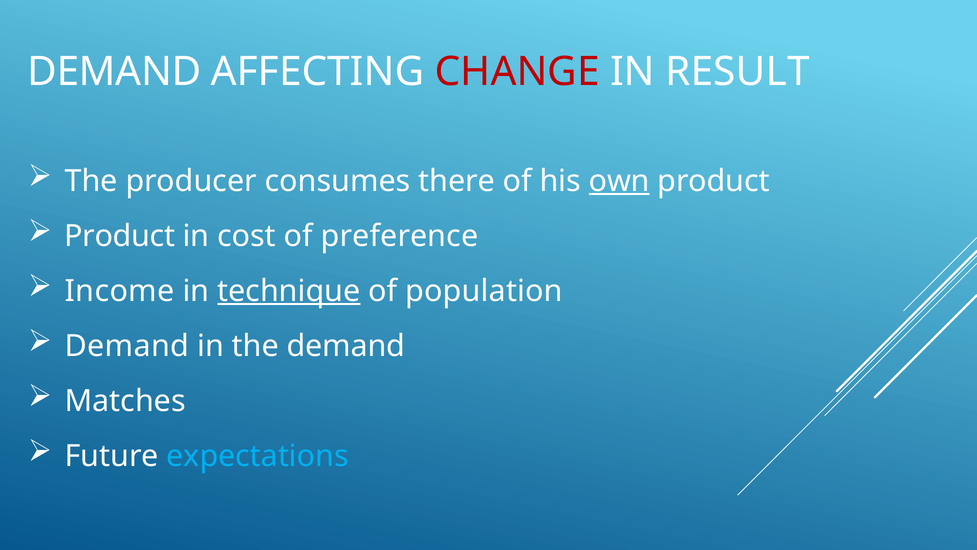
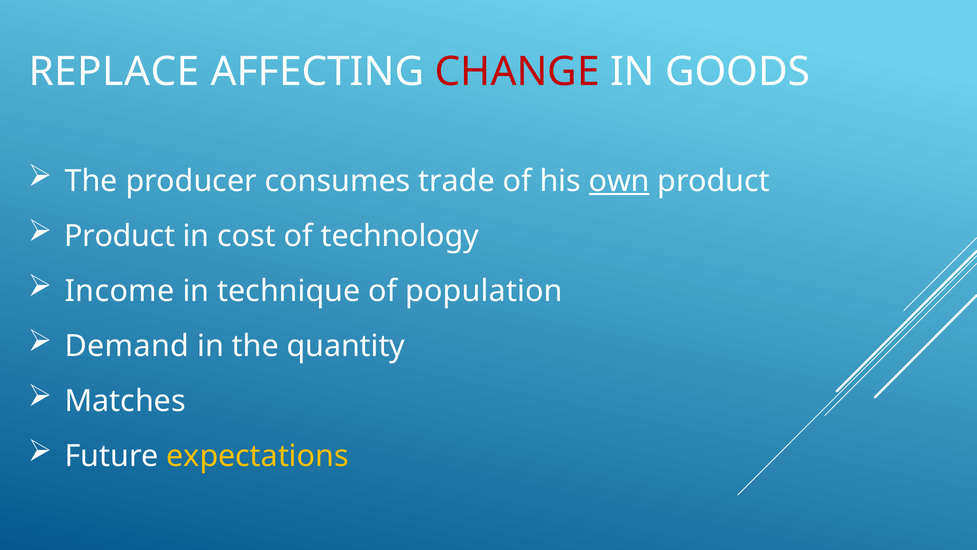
DEMAND: DEMAND -> REPLACE (114, 72)
RESULT: RESULT -> GOODS (738, 72)
there: there -> trade (457, 181)
preference: preference -> technology (400, 236)
technique underline: present -> none (289, 291)
the demand: demand -> quantity (346, 346)
expectations colour: light blue -> yellow (257, 456)
